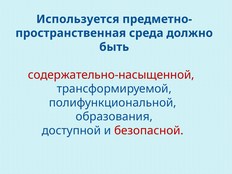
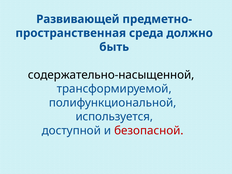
Используется: Используется -> Развивающей (78, 19)
содержательно-насыщенной colour: red -> black (111, 75)
образования: образования -> используется (114, 117)
